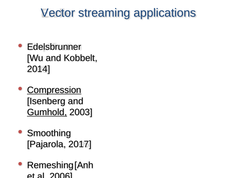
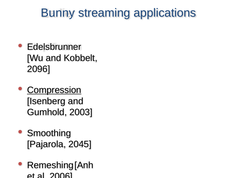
Vector: Vector -> Bunny (58, 13)
2014: 2014 -> 2096 (39, 69)
Gumhold underline: present -> none (47, 112)
2017: 2017 -> 2045 (80, 144)
